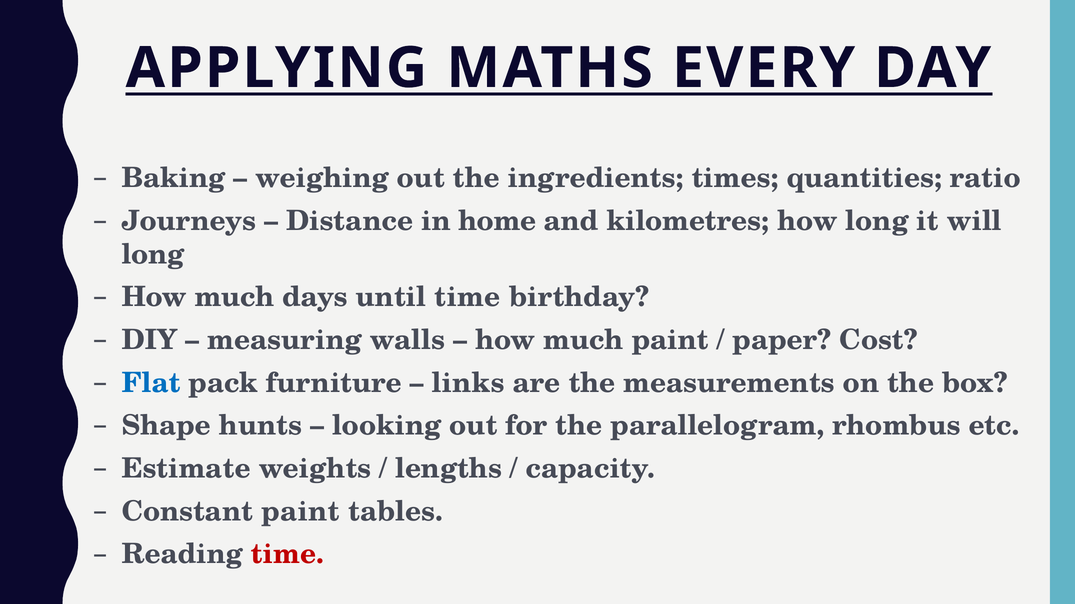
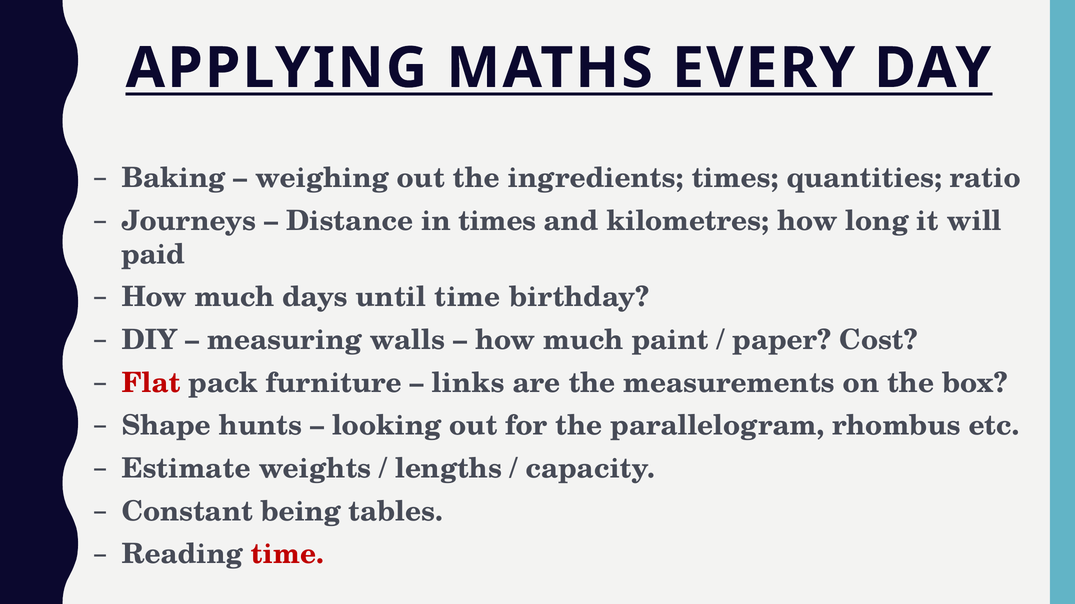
in home: home -> times (497, 221)
long: long -> paid (153, 255)
Flat colour: blue -> red (151, 383)
Constant paint: paint -> being (301, 512)
